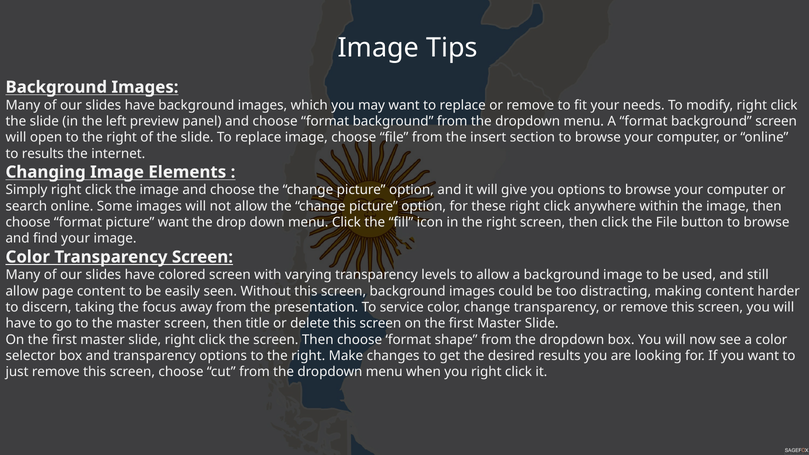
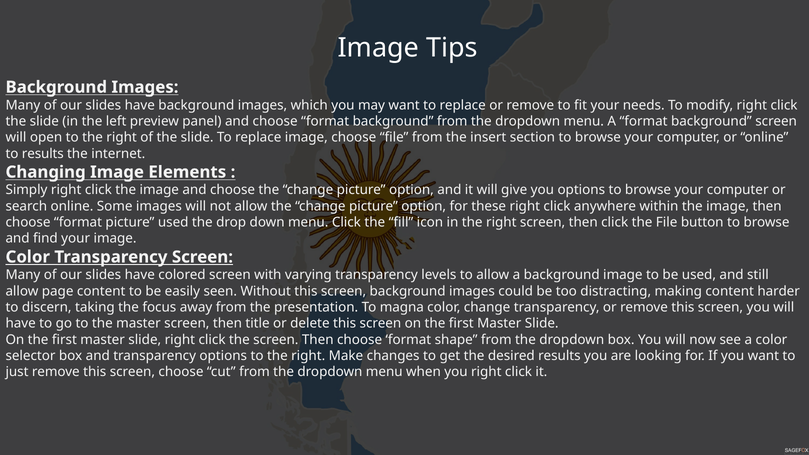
picture want: want -> used (173, 222)
service: service -> magna (402, 307)
